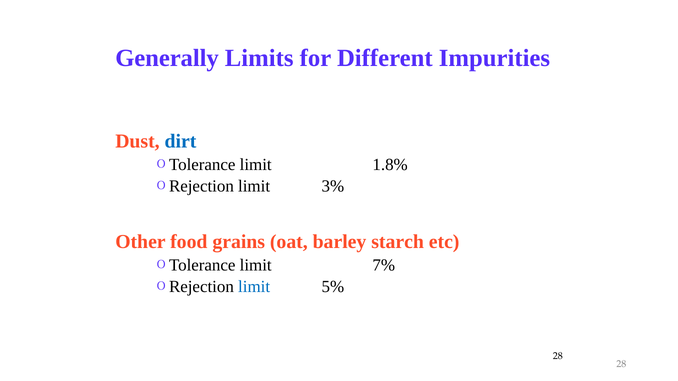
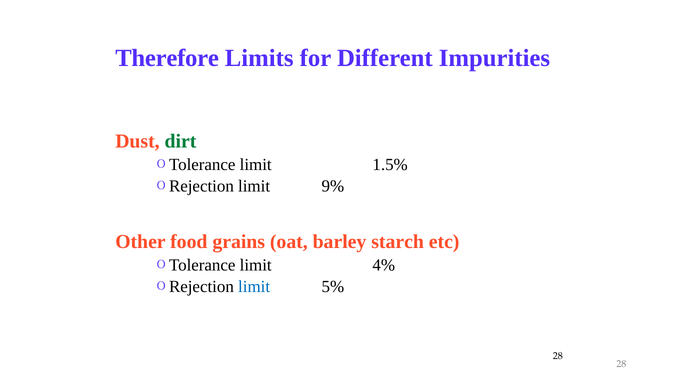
Generally: Generally -> Therefore (167, 58)
dirt colour: blue -> green (180, 141)
1.8%: 1.8% -> 1.5% (390, 165)
3%: 3% -> 9% (333, 187)
7%: 7% -> 4% (384, 265)
